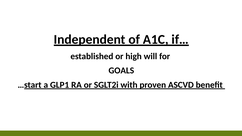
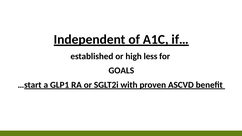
will: will -> less (151, 56)
